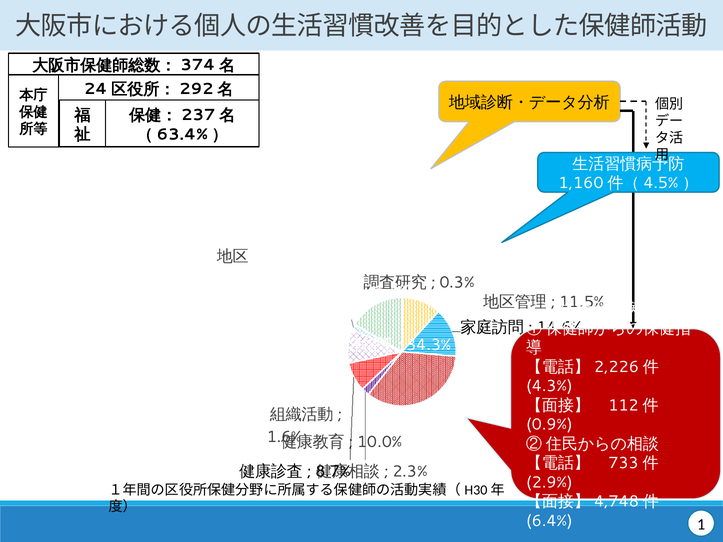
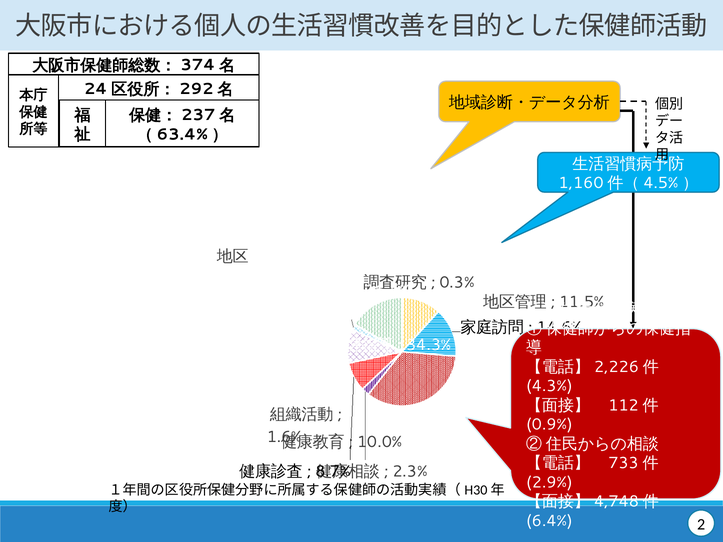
1: 1 -> 2 (701, 524)
